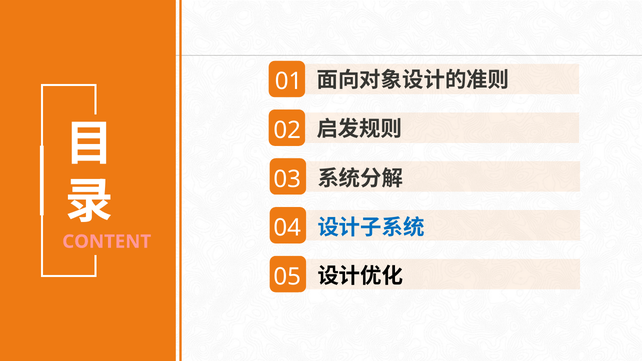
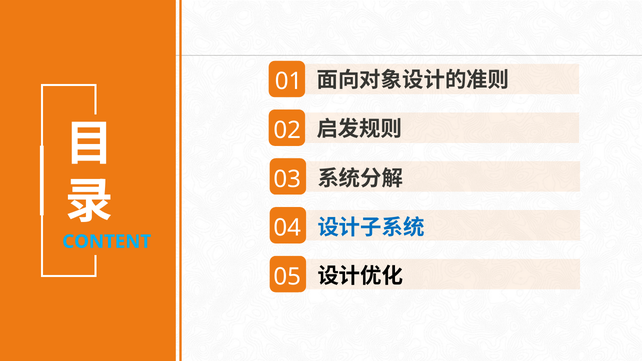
CONTENT colour: pink -> light blue (107, 242)
